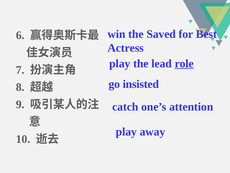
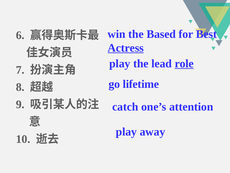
Saved: Saved -> Based (161, 34)
Actress underline: none -> present (126, 48)
insisted: insisted -> lifetime (141, 84)
